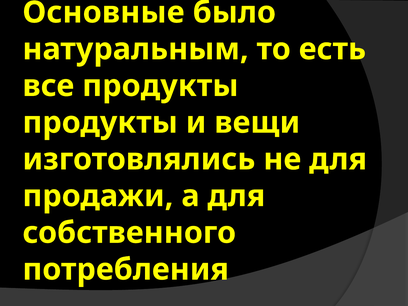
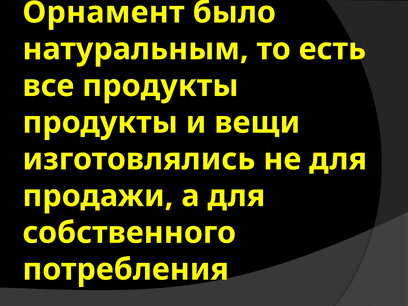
Основные: Основные -> Орнамент (103, 12)
